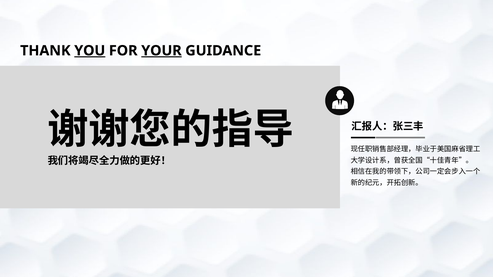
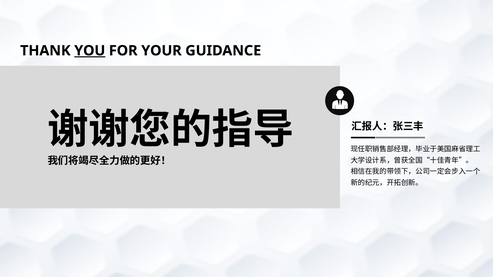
YOUR underline: present -> none (161, 51)
